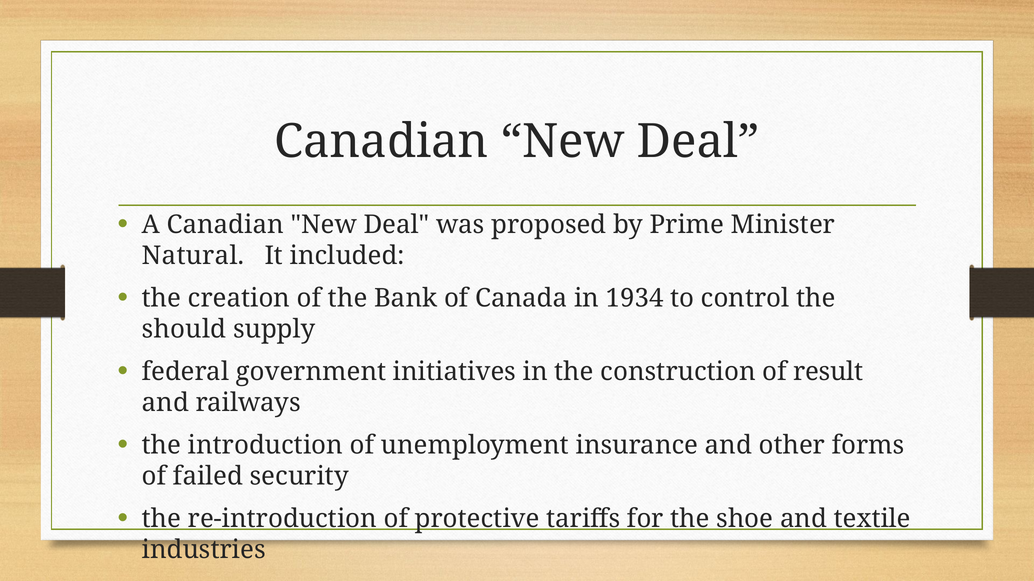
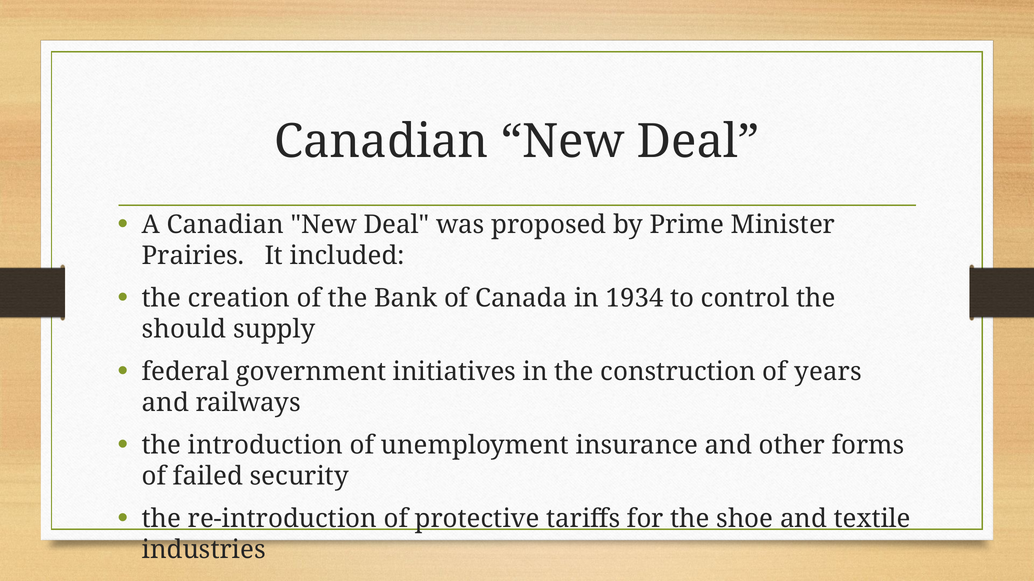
Natural: Natural -> Prairies (193, 256)
result: result -> years (828, 372)
